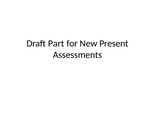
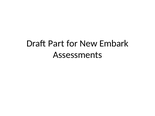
Present: Present -> Embark (114, 44)
